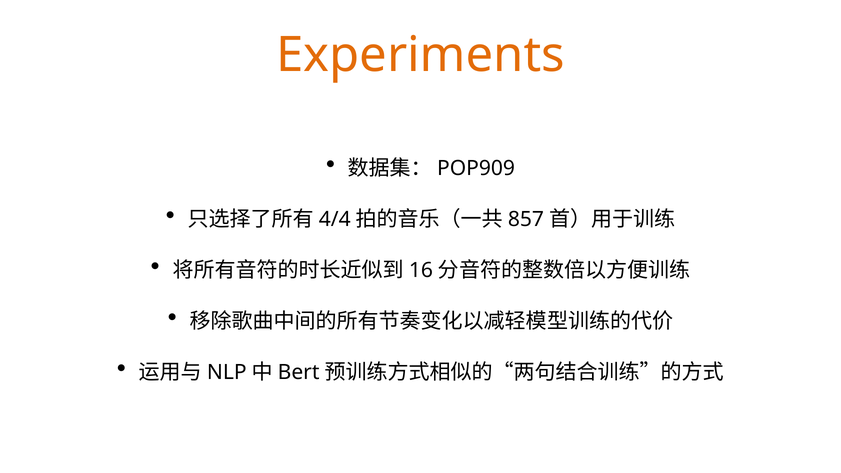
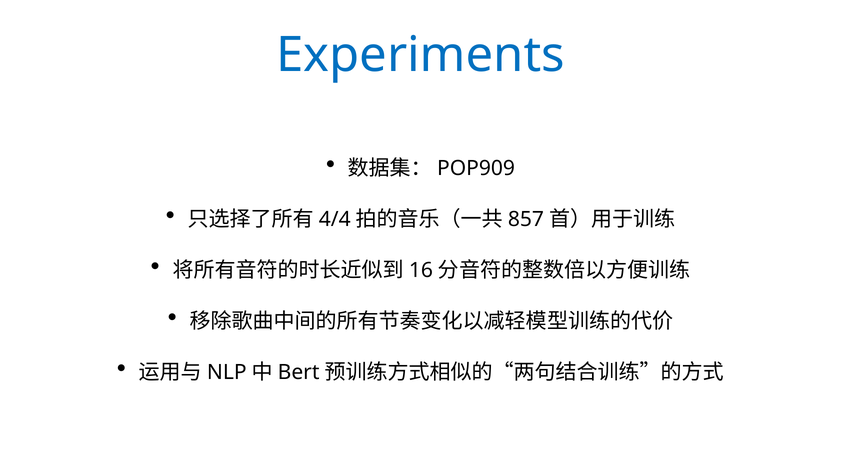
Experiments colour: orange -> blue (421, 55)
